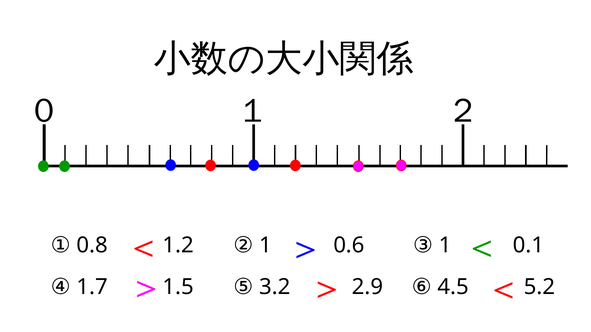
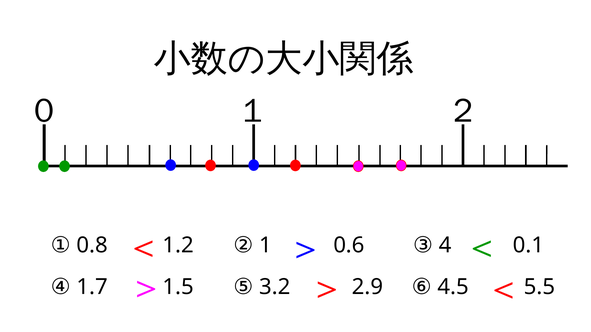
③ 1: 1 -> 4 (445, 246)
5.2: 5.2 -> 5.5 (539, 287)
